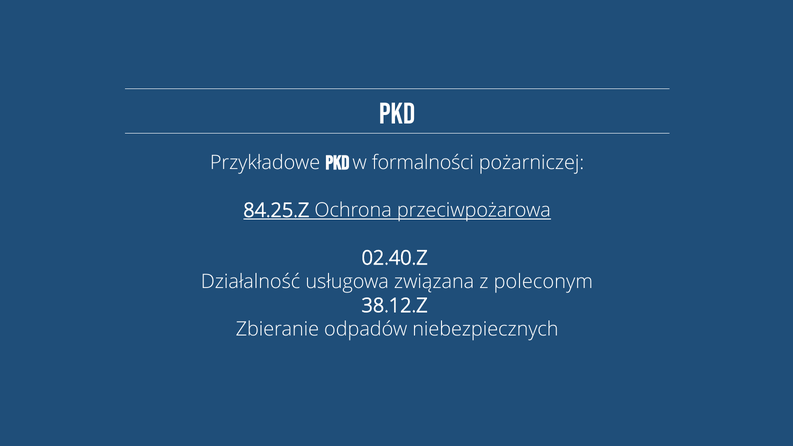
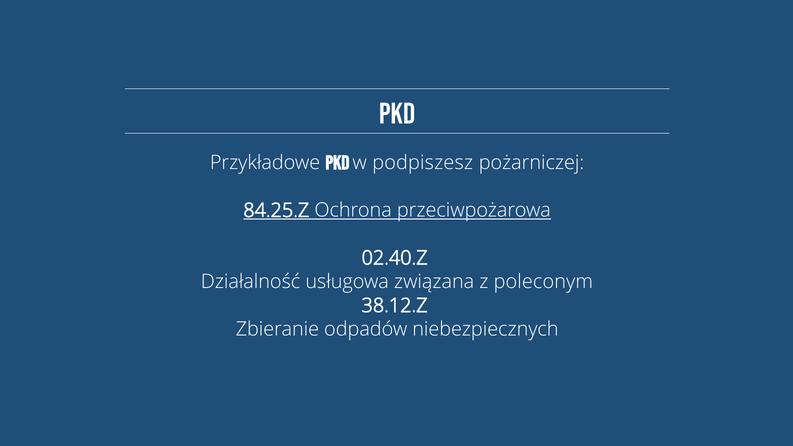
formalności: formalności -> podpiszesz (423, 163)
